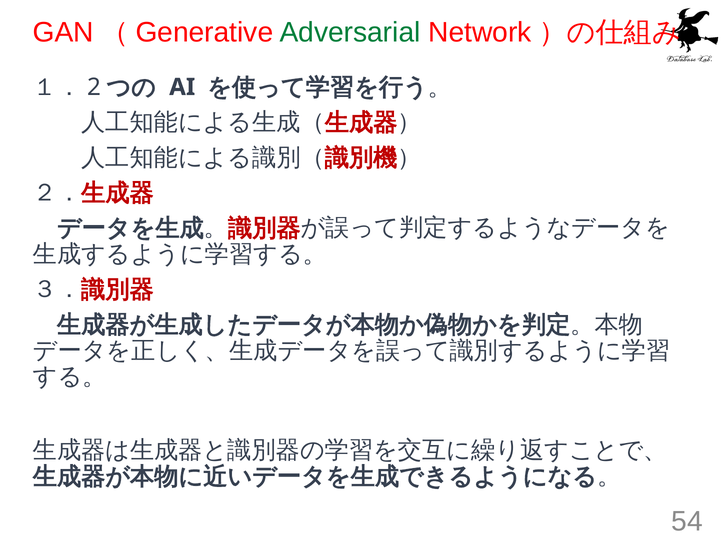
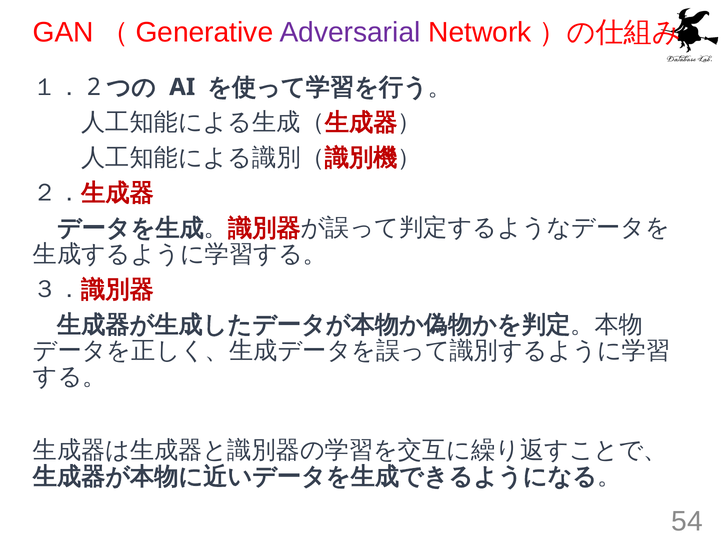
Adversarial colour: green -> purple (350, 33)
